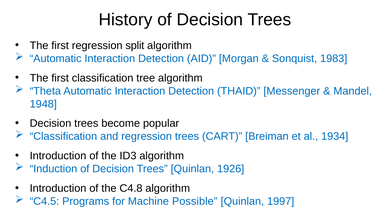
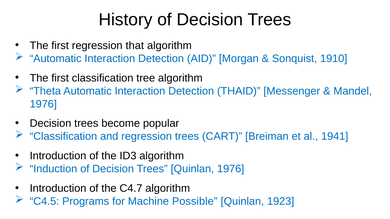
split: split -> that (135, 46)
1983: 1983 -> 1910 (334, 59)
1948: 1948 -> 1976 (43, 104)
1934: 1934 -> 1941 (335, 137)
Quinlan 1926: 1926 -> 1976 (231, 169)
C4.8: C4.8 -> C4.7 (131, 189)
1997: 1997 -> 1923 (281, 202)
